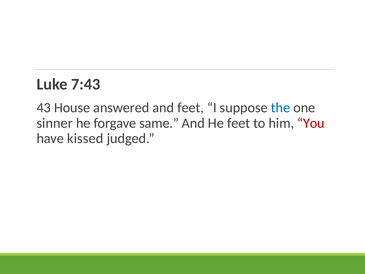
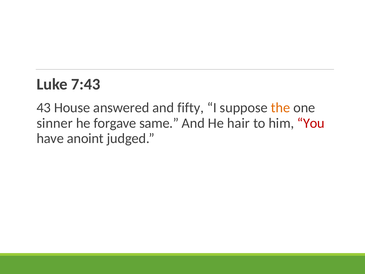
and feet: feet -> fifty (191, 108)
the colour: blue -> orange (280, 108)
He feet: feet -> hair (239, 123)
kissed: kissed -> anoint (85, 138)
